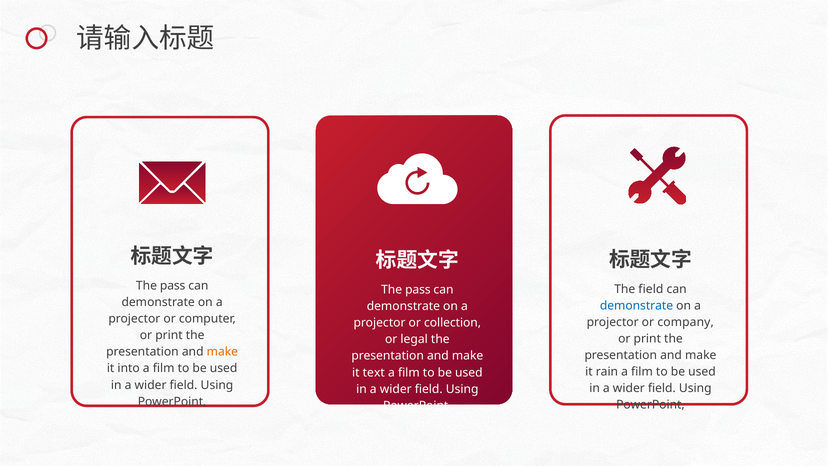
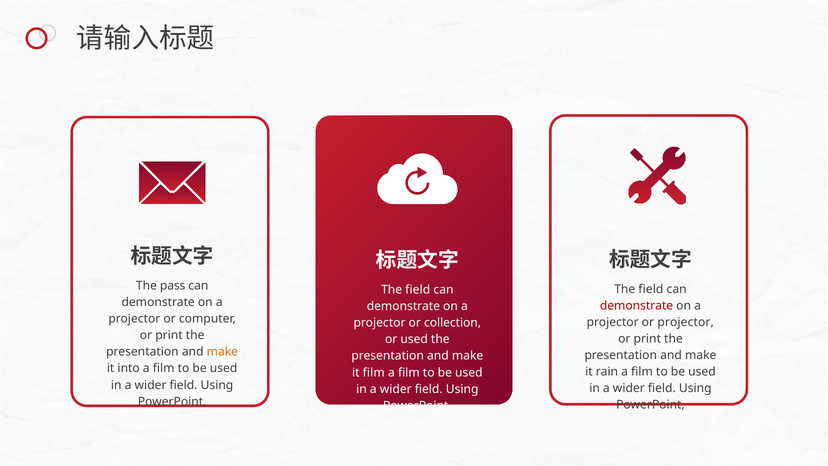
pass: pass -> field (418, 290)
demonstrate colour: blue -> red (637, 305)
or company: company -> projector (686, 322)
or legal: legal -> used (414, 339)
it text: text -> film (374, 372)
